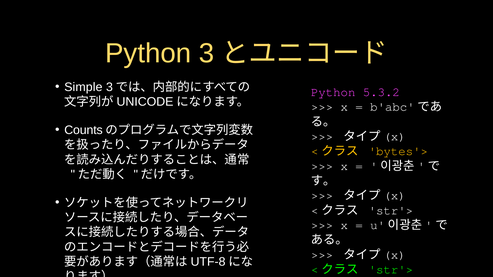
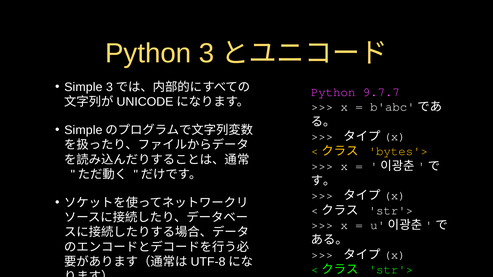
5.3.2: 5.3.2 -> 9.7.7 (381, 92)
Counts: Counts -> Simple (83, 130)
